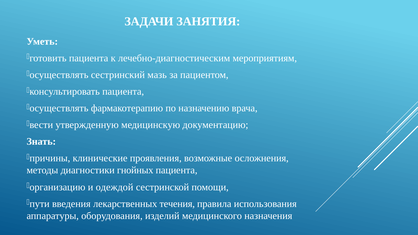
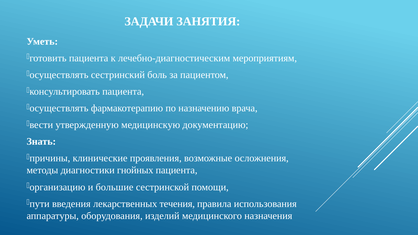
мазь: мазь -> боль (157, 75)
одеждой: одеждой -> большие (115, 187)
